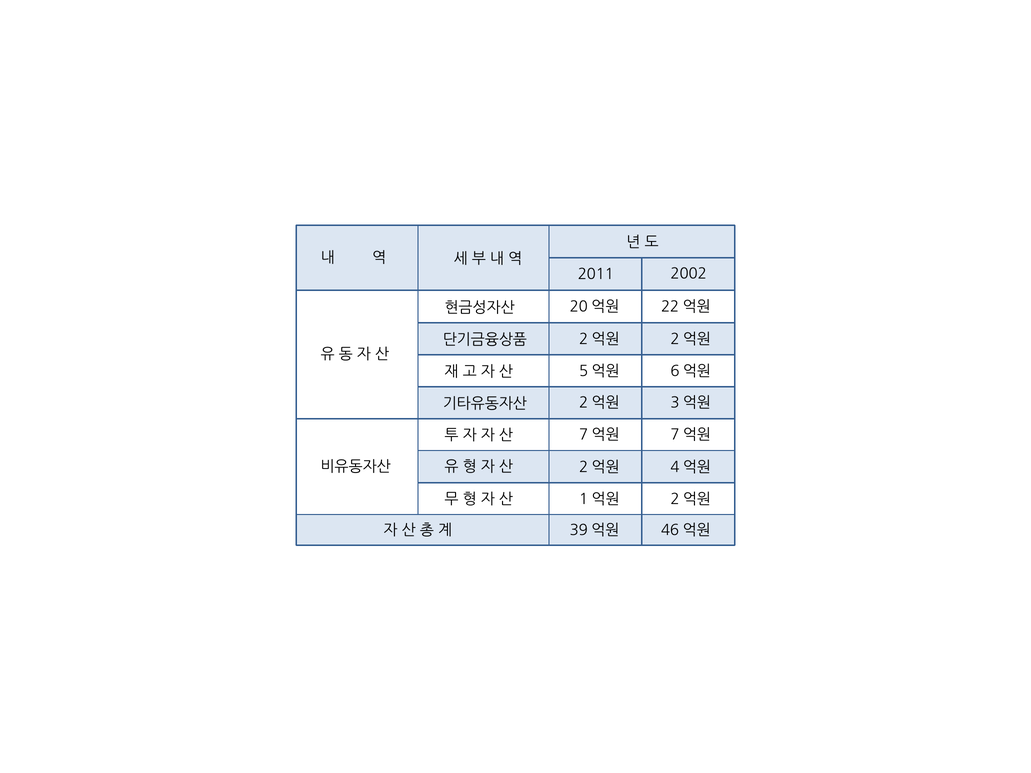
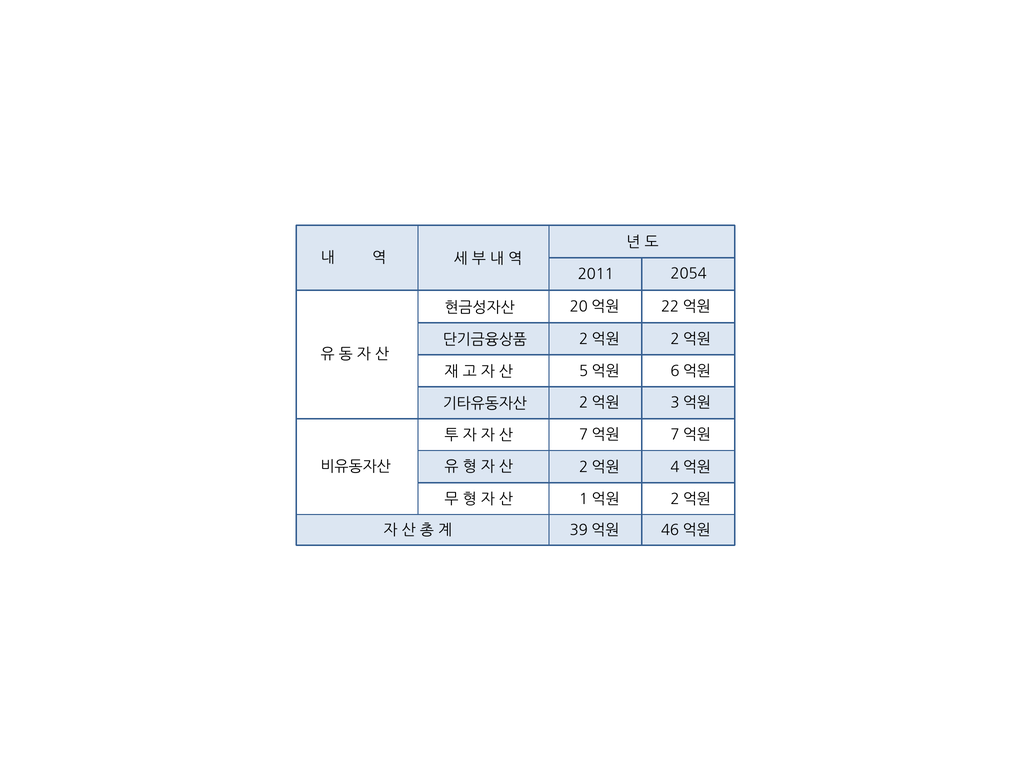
2002: 2002 -> 2054 (689, 274)
